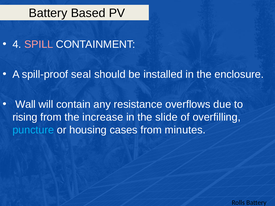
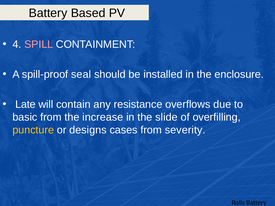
Wall: Wall -> Late (25, 104)
rising: rising -> basic (25, 117)
puncture colour: light blue -> yellow (33, 130)
housing: housing -> designs (88, 130)
minutes: minutes -> severity (185, 130)
